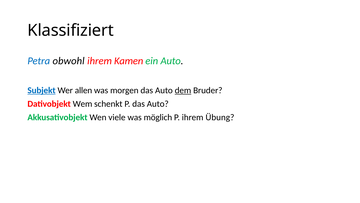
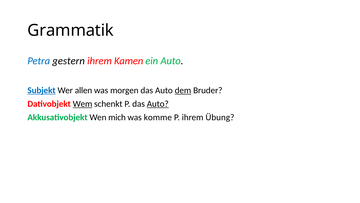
Klassifiziert: Klassifiziert -> Grammatik (71, 30)
obwohl: obwohl -> gestern (69, 61)
Wem underline: none -> present (83, 104)
Auto underline: none -> present (158, 104)
viele: viele -> mich (117, 117)
möglich: möglich -> komme (158, 117)
